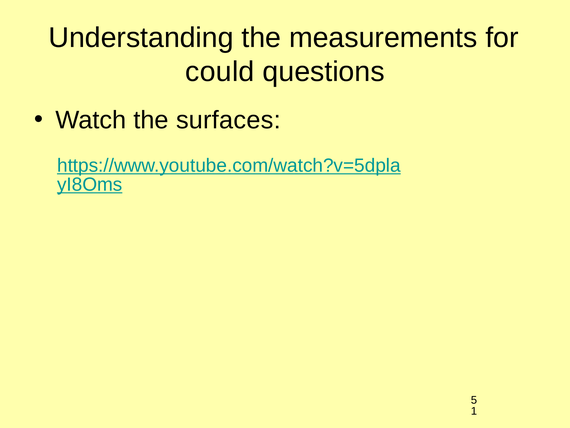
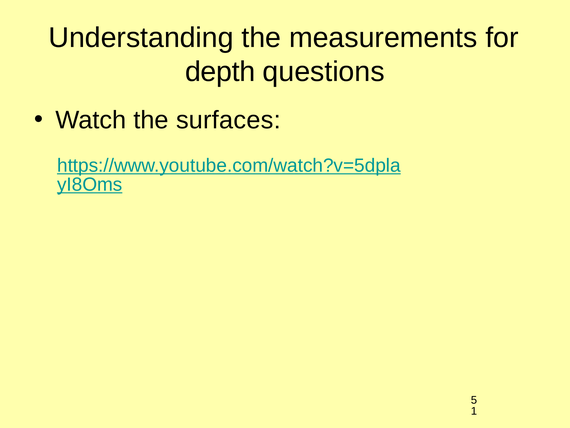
could: could -> depth (220, 72)
